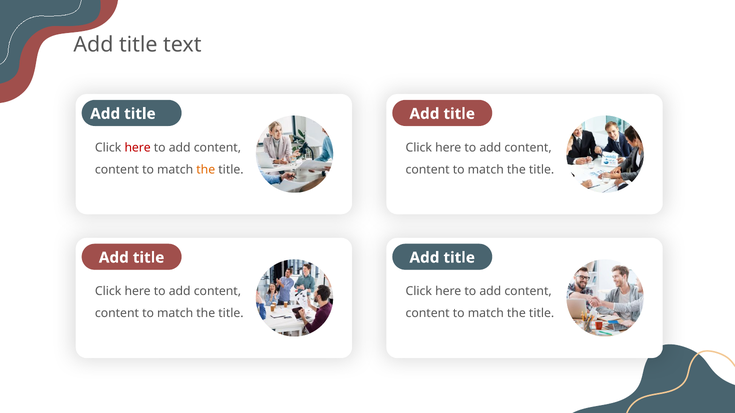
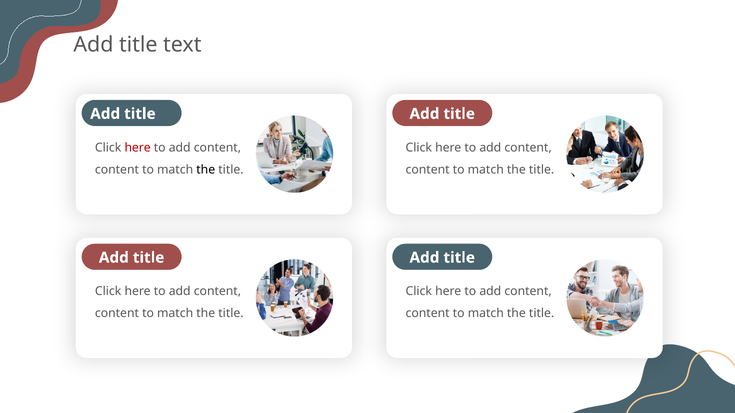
the colour: orange -> black (206, 170)
